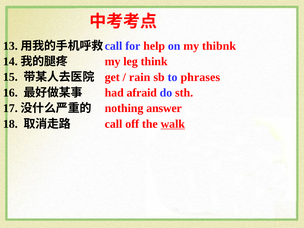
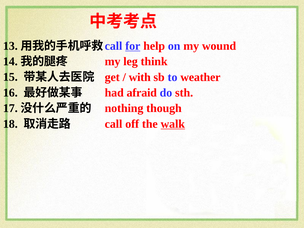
for underline: none -> present (133, 46)
thibnk: thibnk -> wound (219, 46)
rain: rain -> with (140, 77)
phrases: phrases -> weather (200, 77)
answer: answer -> though (164, 108)
